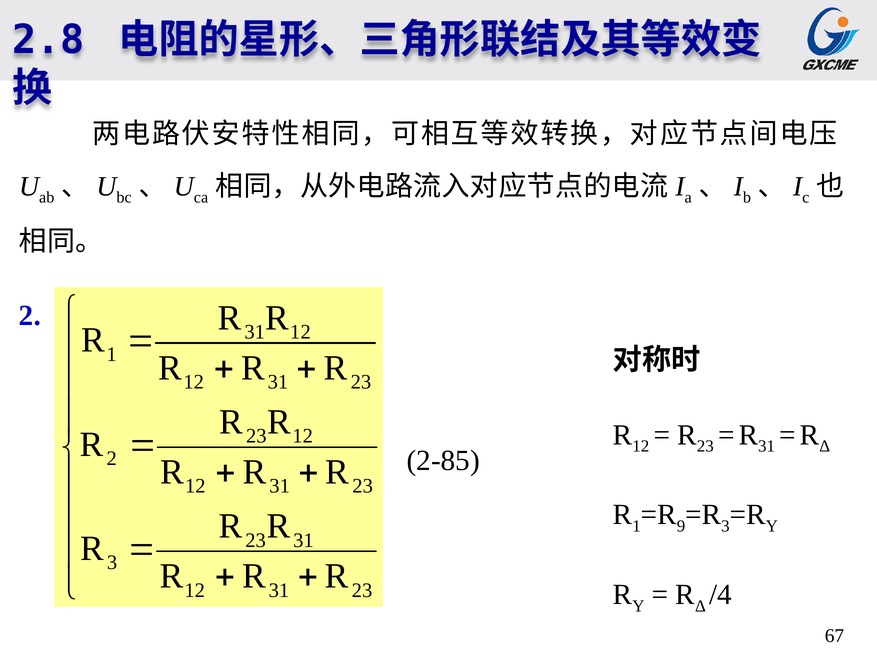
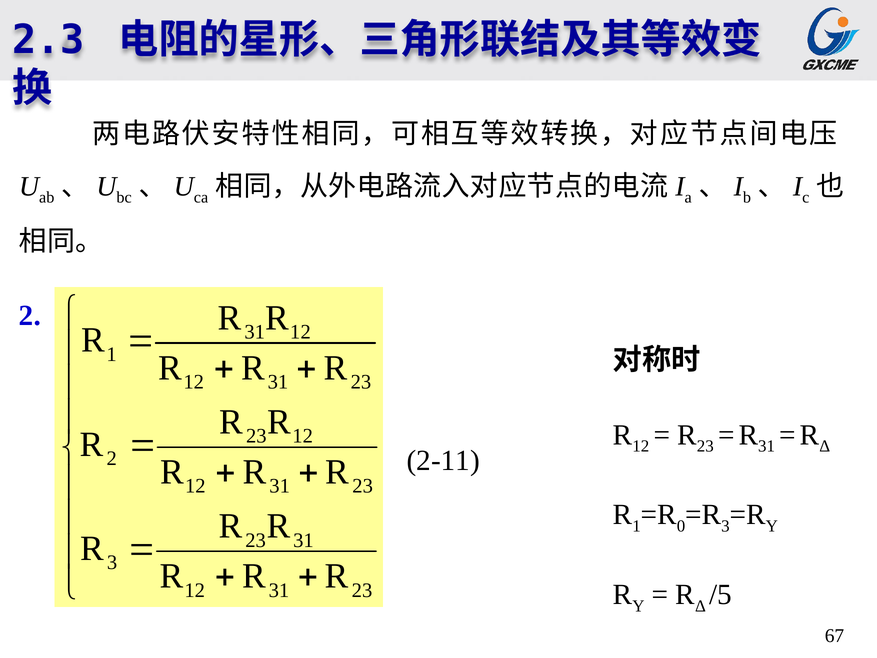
2.8: 2.8 -> 2.3 (48, 40)
2-85: 2-85 -> 2-11 (443, 461)
9: 9 -> 0 (681, 526)
/4: /4 -> /5 (721, 594)
